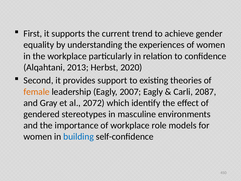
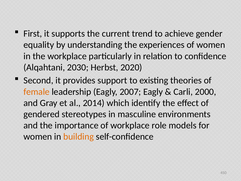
2013: 2013 -> 2030 (78, 67)
2087: 2087 -> 2000 (206, 92)
2072: 2072 -> 2014 (94, 103)
building colour: blue -> orange (79, 136)
